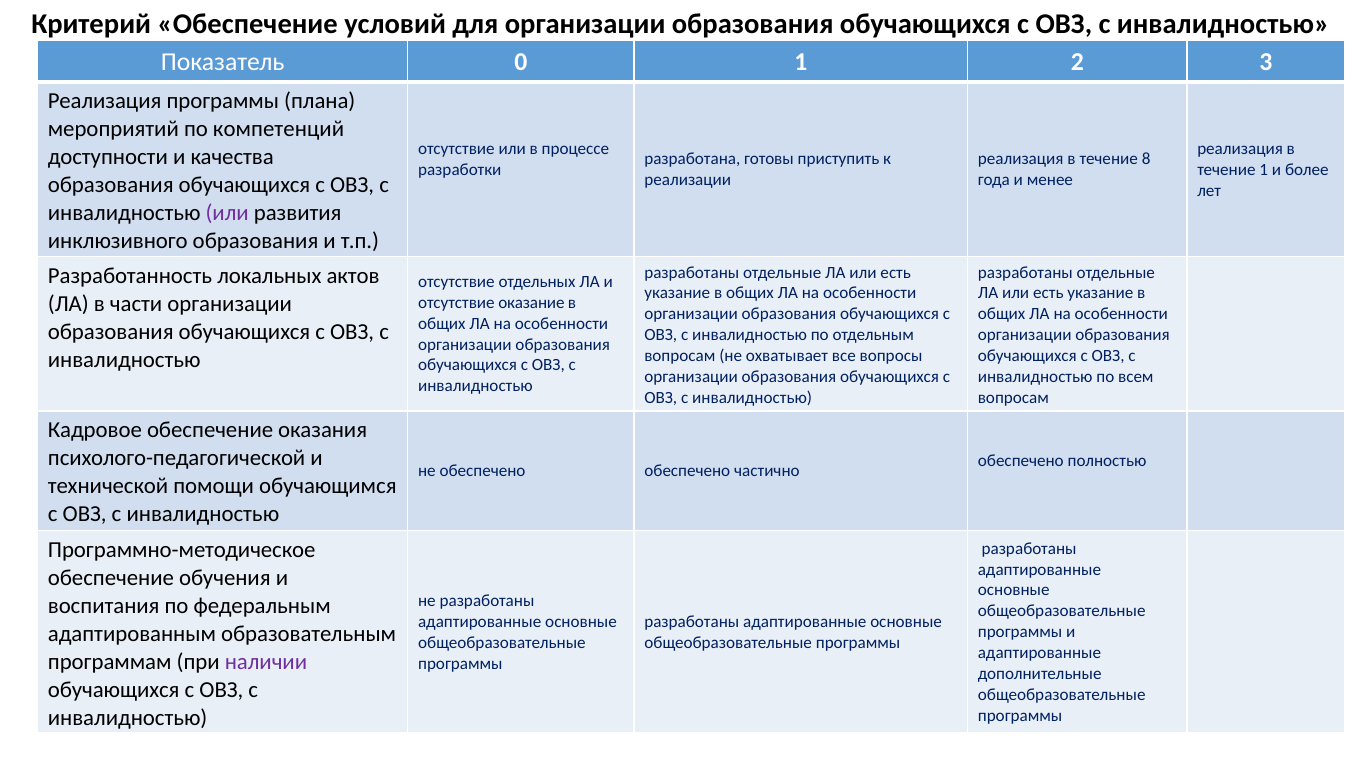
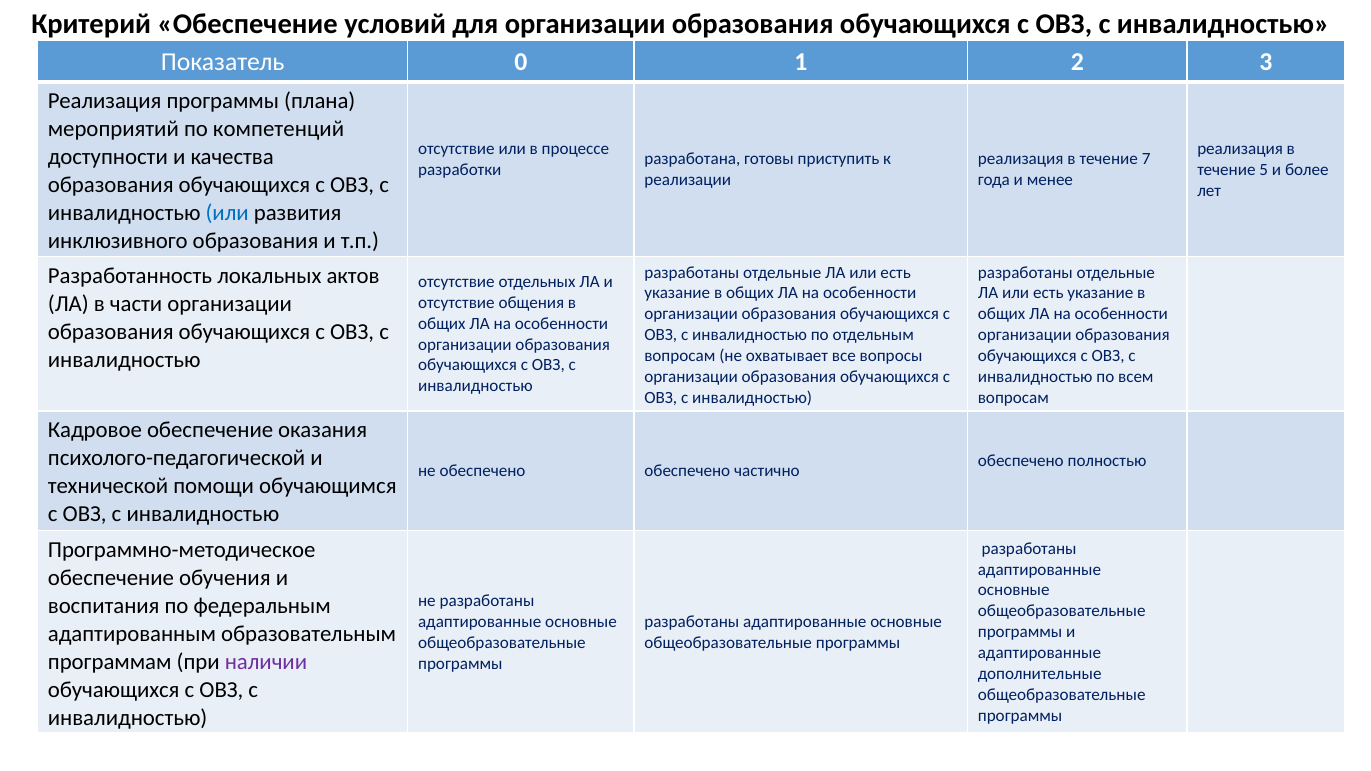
8: 8 -> 7 (1146, 159)
течение 1: 1 -> 5 (1264, 170)
или colour: purple -> blue (227, 213)
оказание: оказание -> общения (531, 303)
